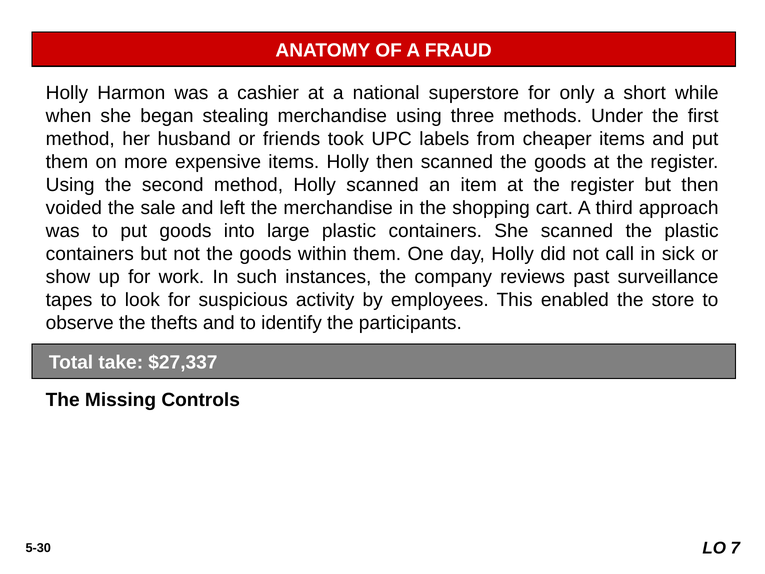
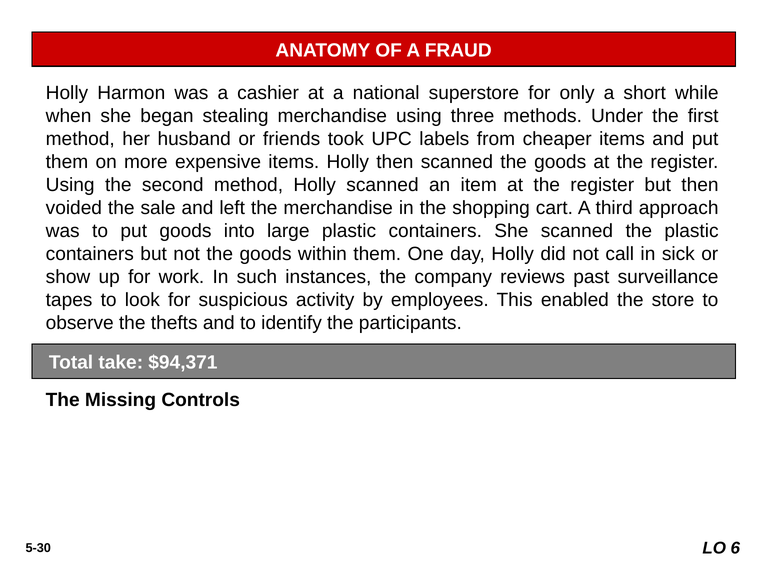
$27,337: $27,337 -> $94,371 (183, 362)
7: 7 -> 6 (735, 548)
